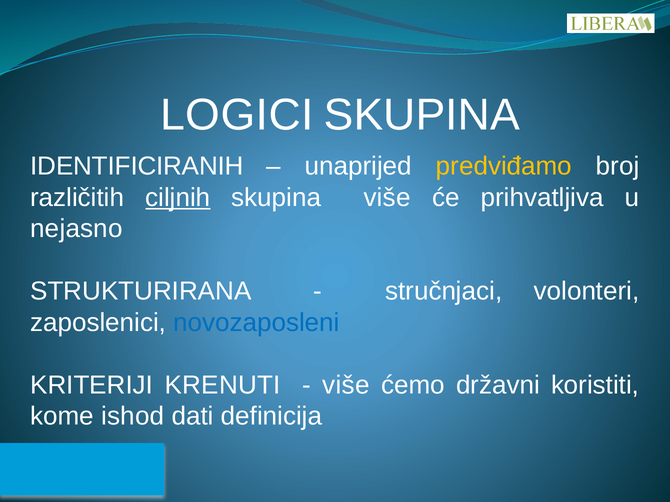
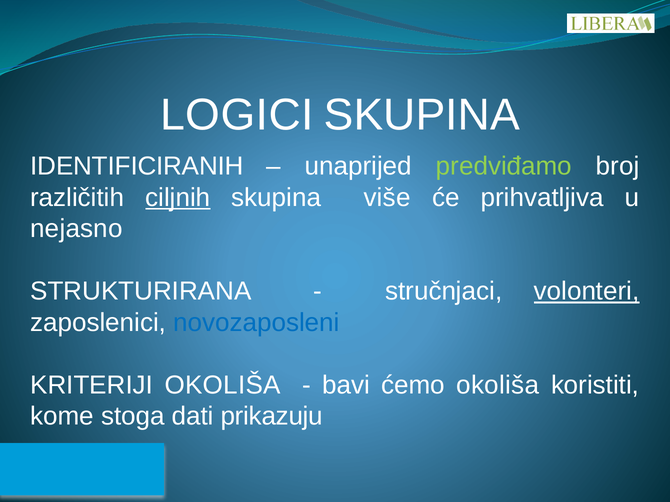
predviđamo colour: yellow -> light green (504, 166)
volonteri underline: none -> present (587, 292)
KRITERIJI KRENUTI: KRENUTI -> OKOLIŠA (223, 385)
više: više -> bavi (346, 385)
ćemo državni: državni -> okoliša (498, 385)
ishod: ishod -> stoga (133, 417)
definicija: definicija -> prikazuju (272, 417)
